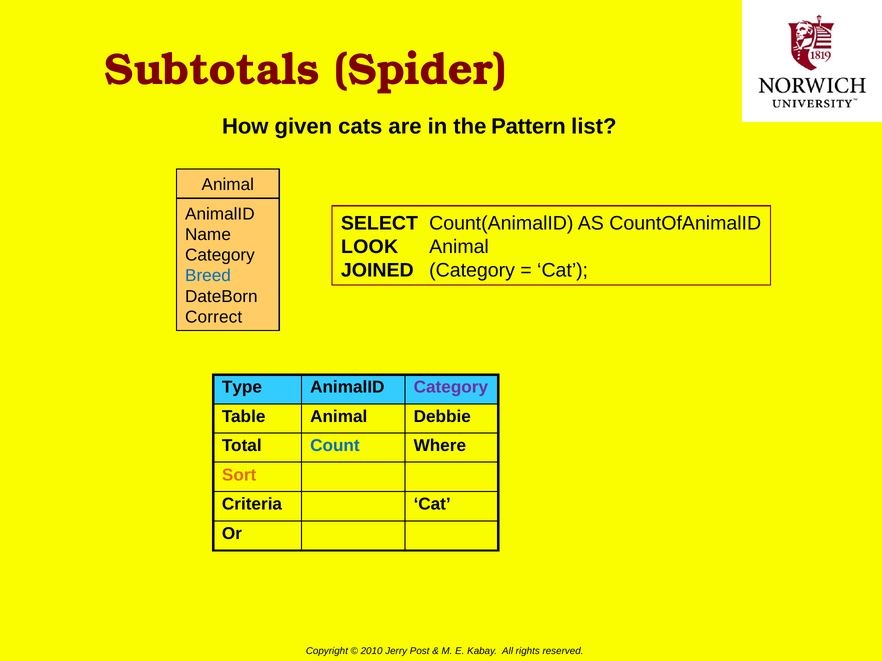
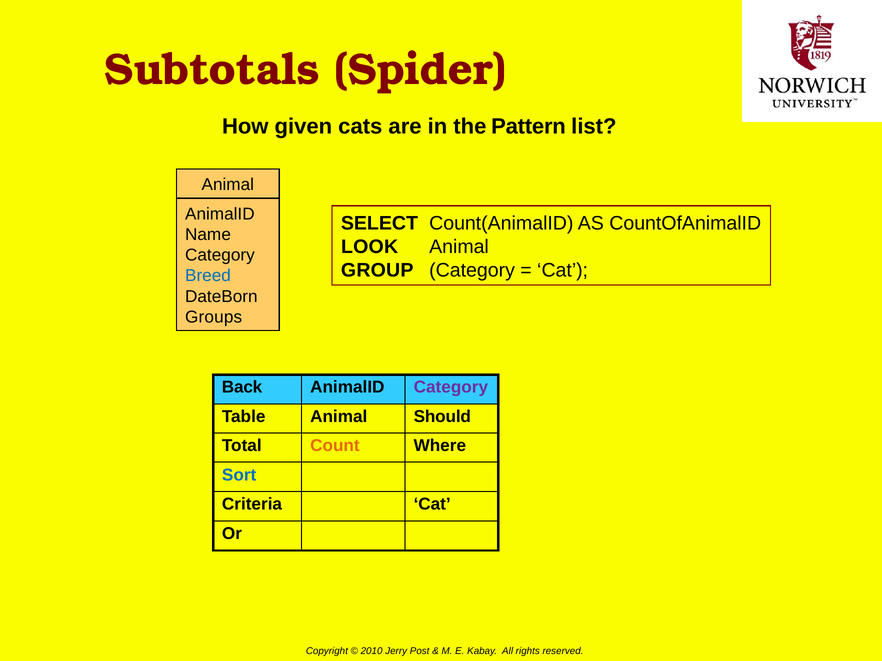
JOINED: JOINED -> GROUP (377, 270)
Correct: Correct -> Groups (214, 317)
Type: Type -> Back (242, 387)
Debbie: Debbie -> Should (442, 417)
Count colour: blue -> orange (335, 446)
Sort colour: orange -> blue (239, 475)
